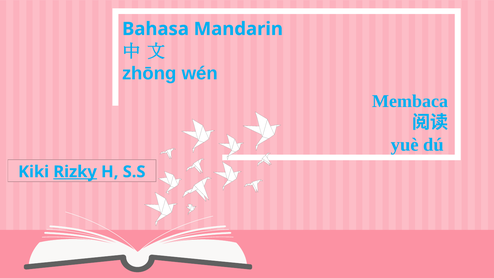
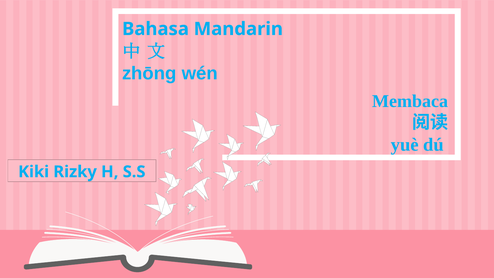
Rizky underline: present -> none (75, 172)
